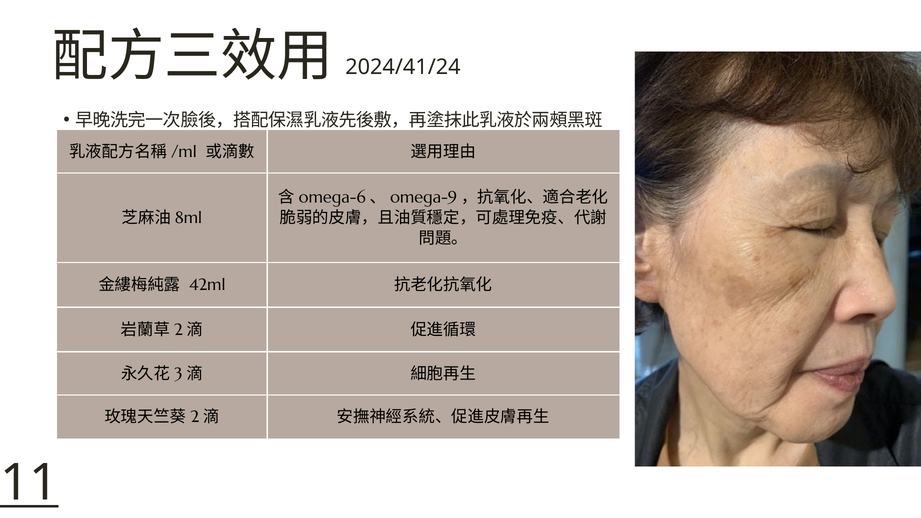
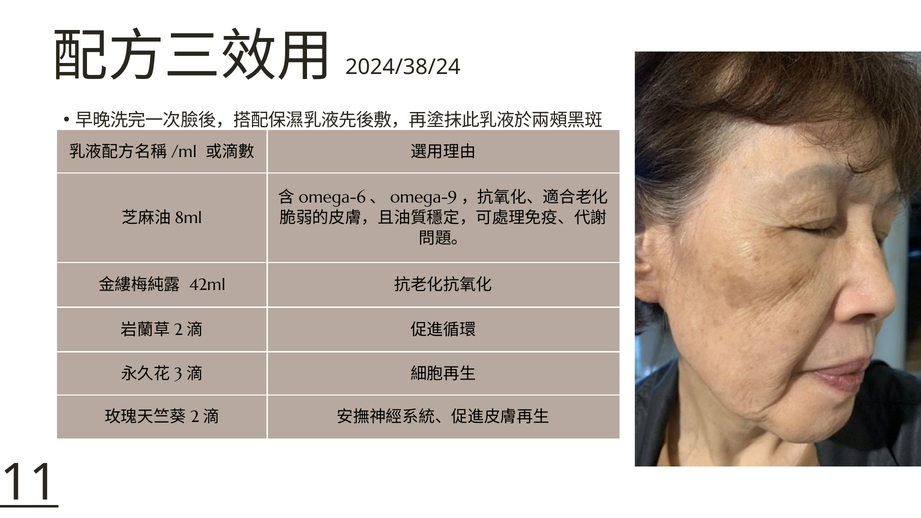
2024/41/24: 2024/41/24 -> 2024/38/24 (403, 67)
